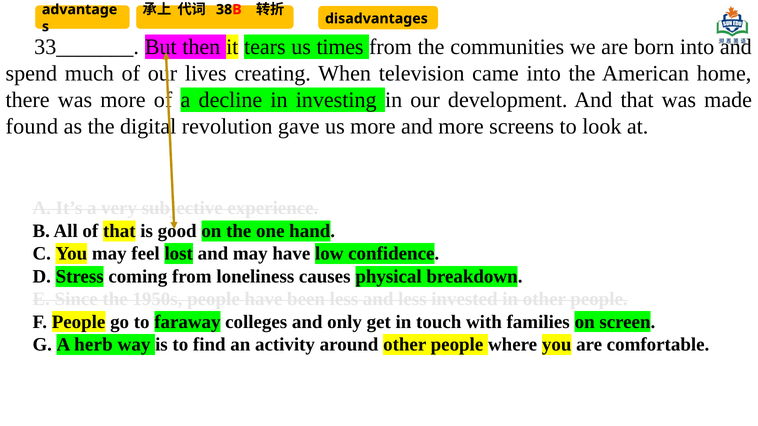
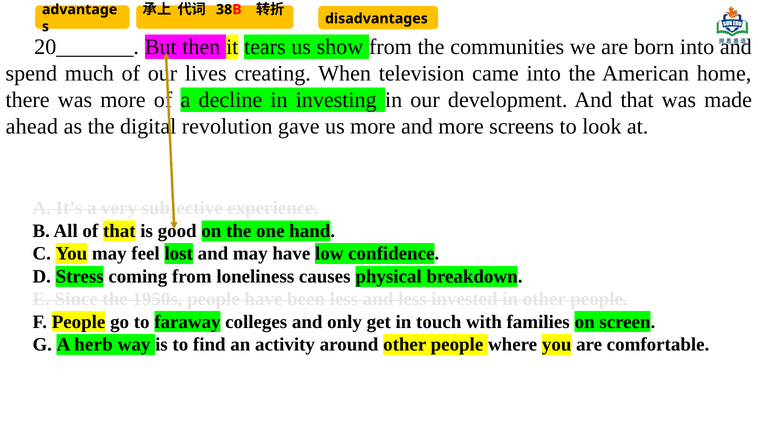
33_______: 33_______ -> 20_______ (87, 47)
times: times -> show (340, 47)
found: found -> ahead (32, 127)
